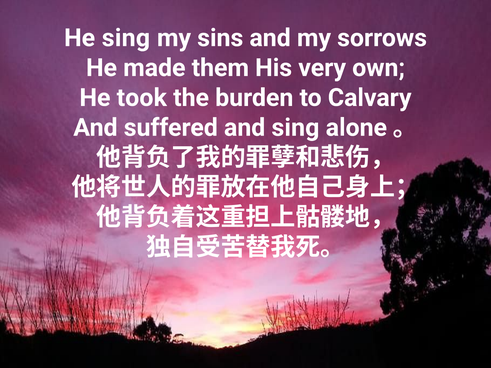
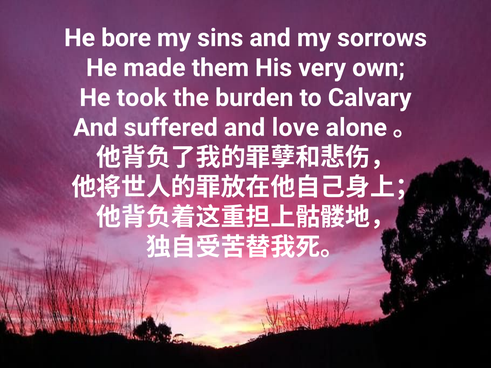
He sing: sing -> bore (126, 38)
and sing: sing -> love (295, 128)
